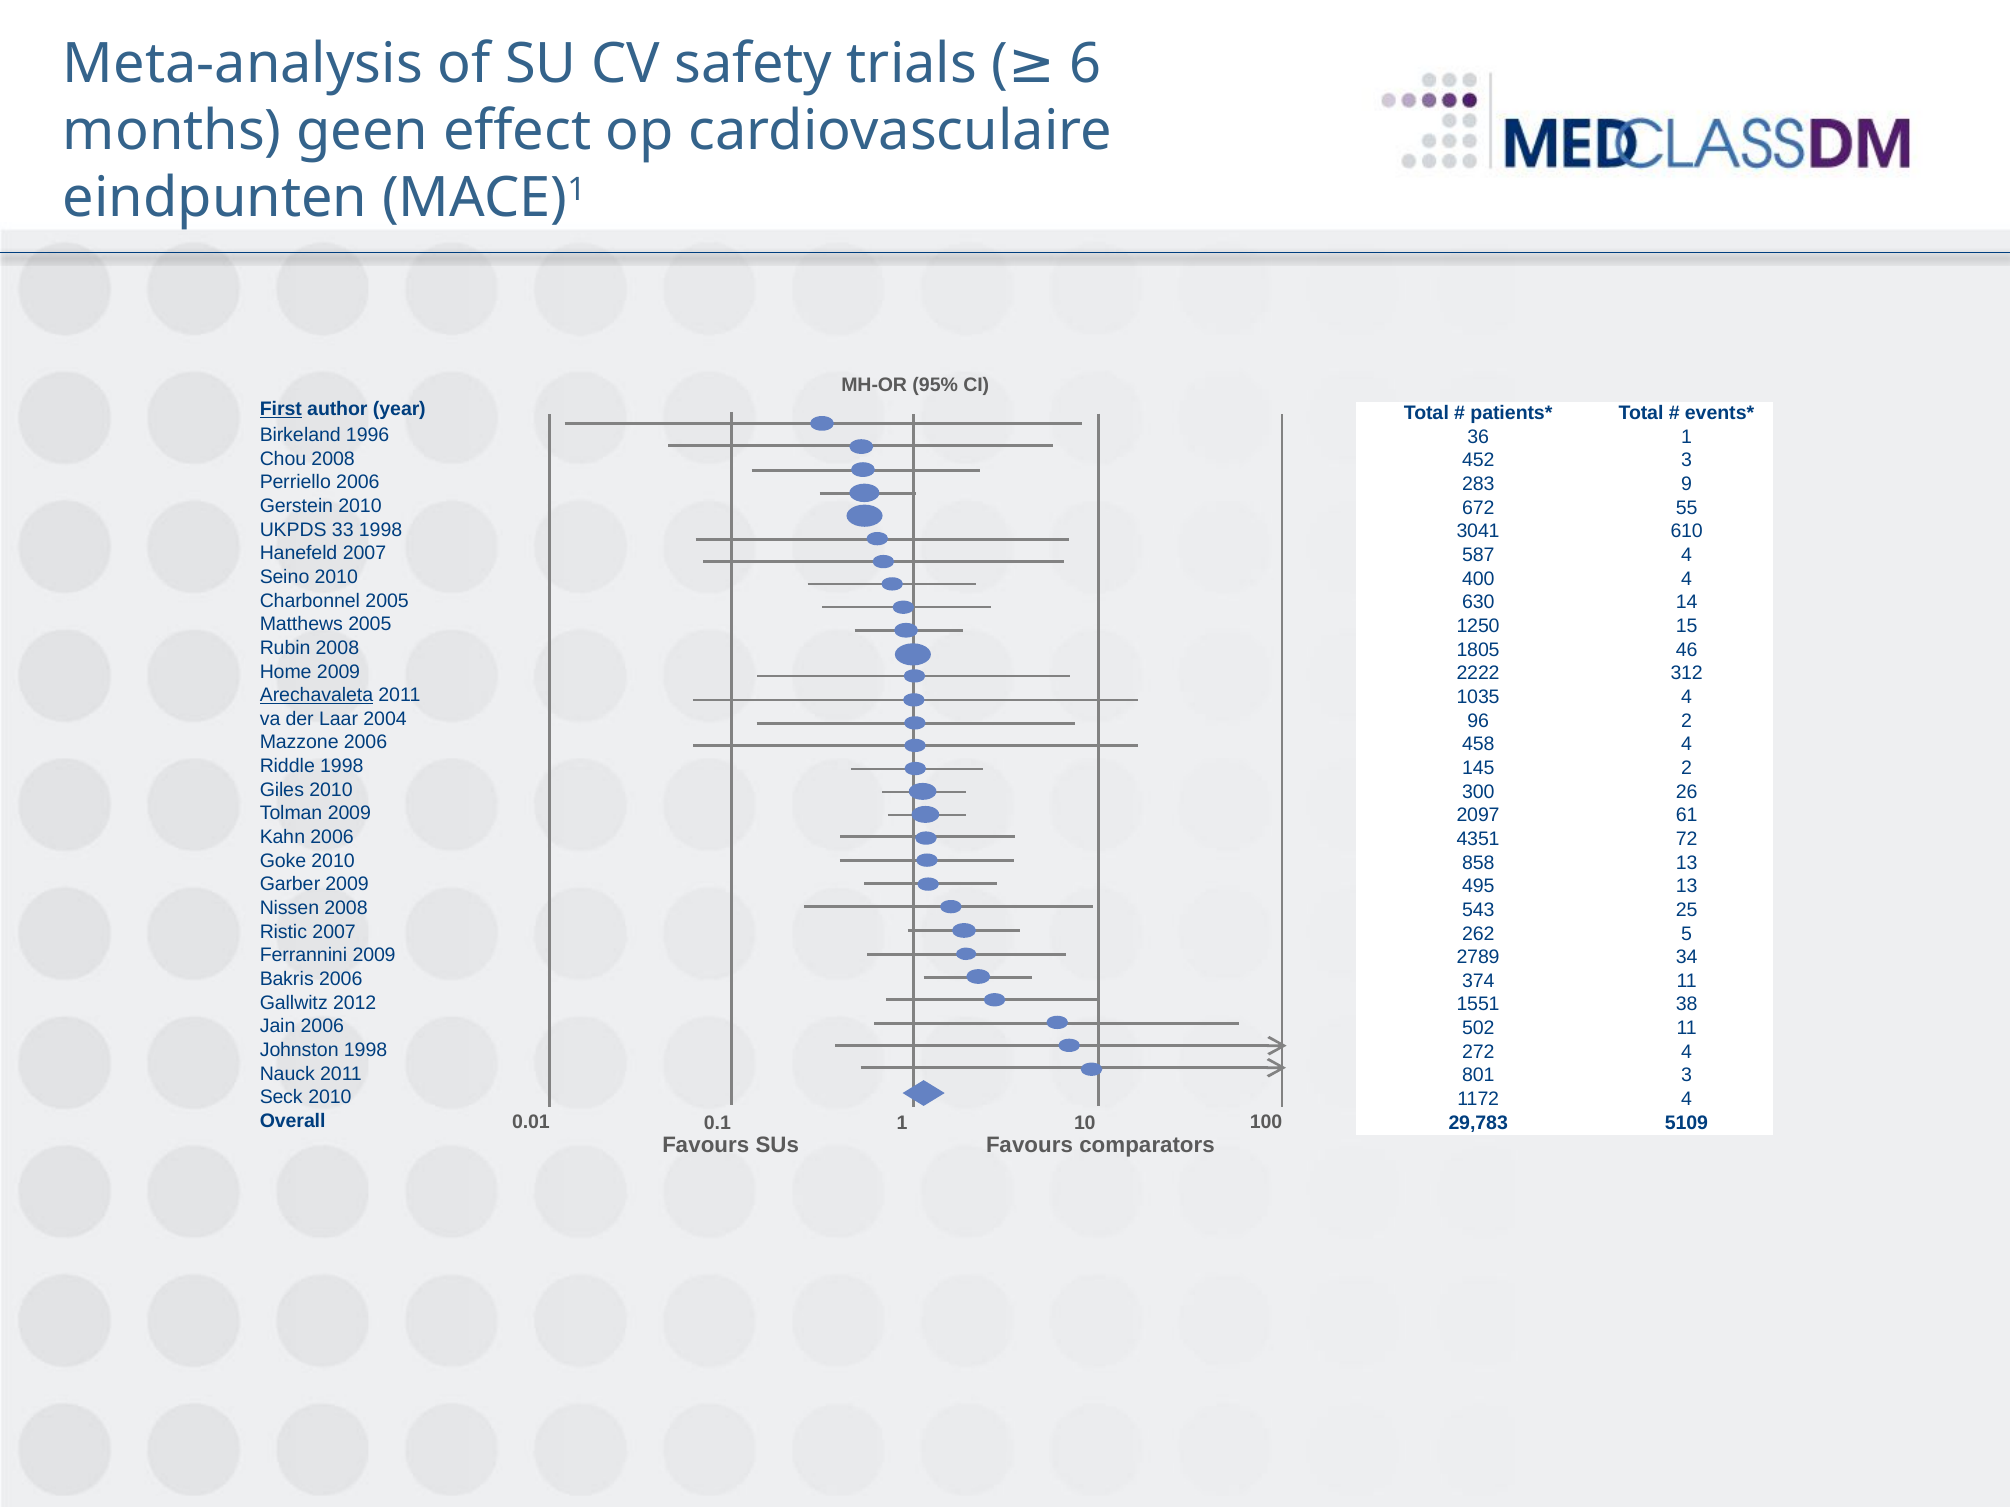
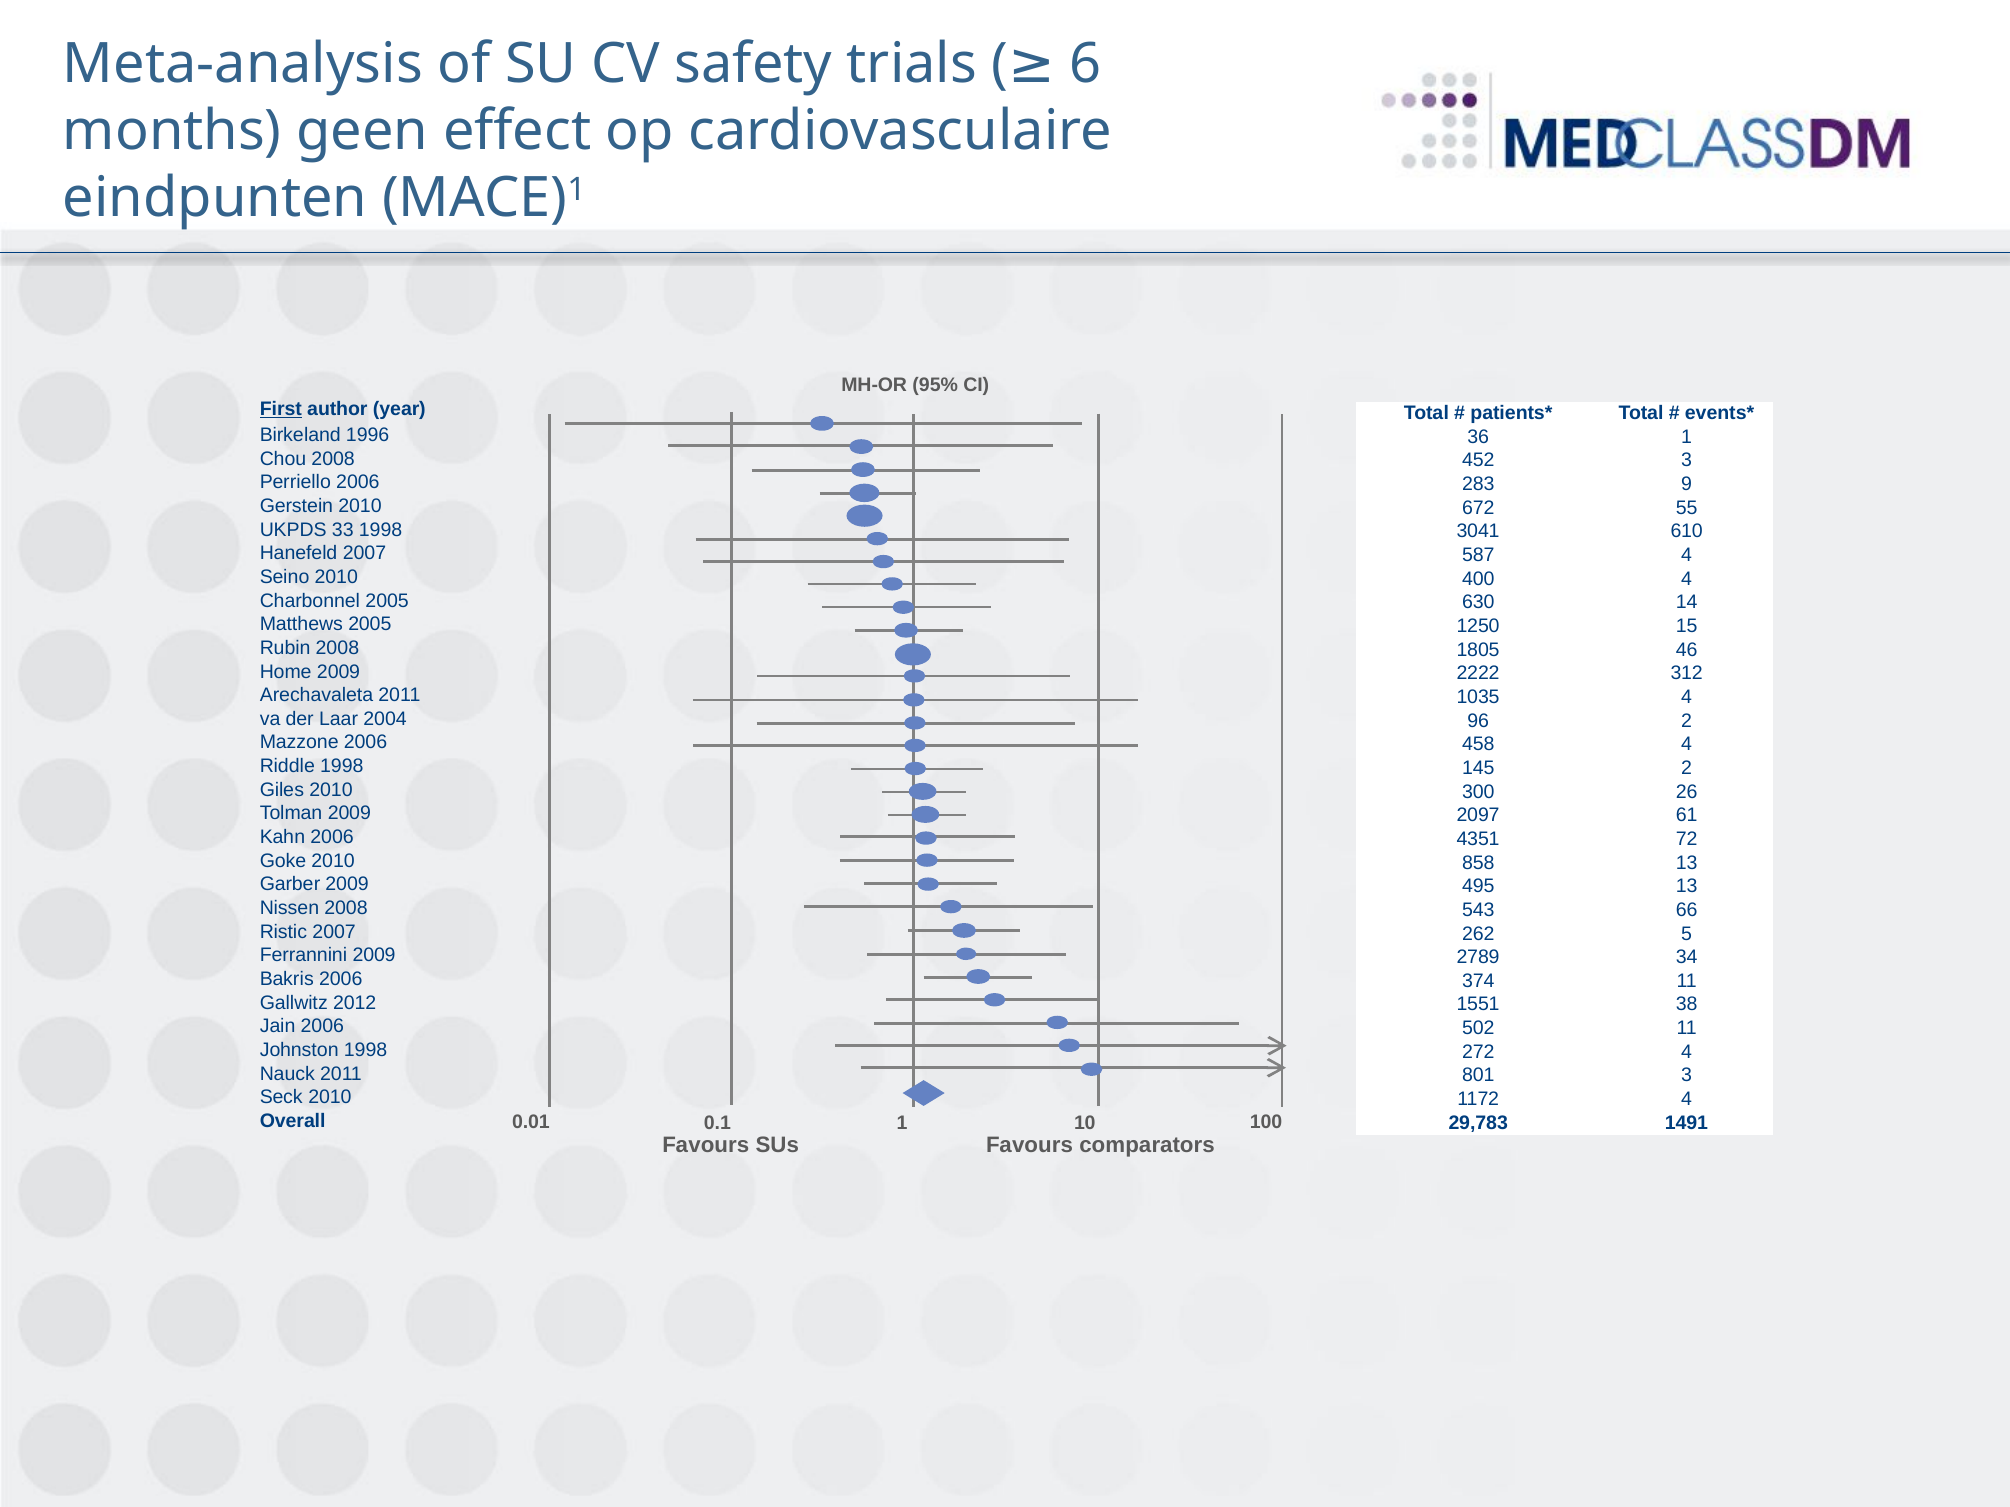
Arechavaleta underline: present -> none (316, 695)
25: 25 -> 66 (1687, 910)
5109: 5109 -> 1491 (1687, 1123)
